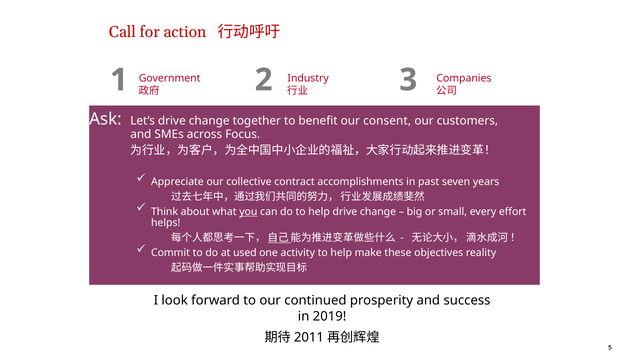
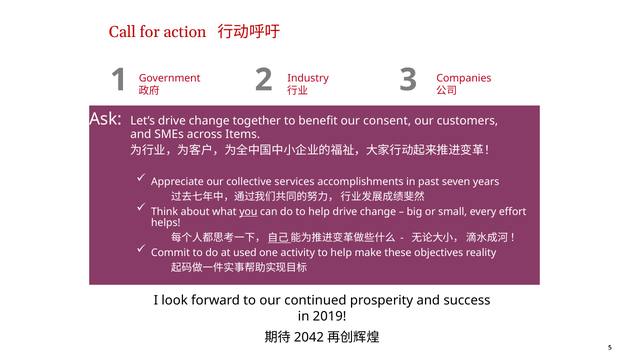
Focus: Focus -> Items (243, 134)
contract: contract -> services (294, 182)
2011: 2011 -> 2042 (309, 337)
